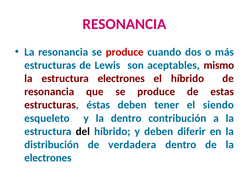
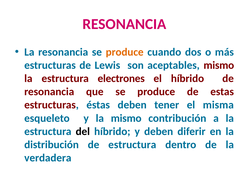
produce colour: red -> orange (125, 52)
siendo: siendo -> misma (218, 105)
la dentro: dentro -> mismo (126, 119)
de verdadera: verdadera -> estructura (132, 145)
electrones: electrones -> verdadera (48, 159)
